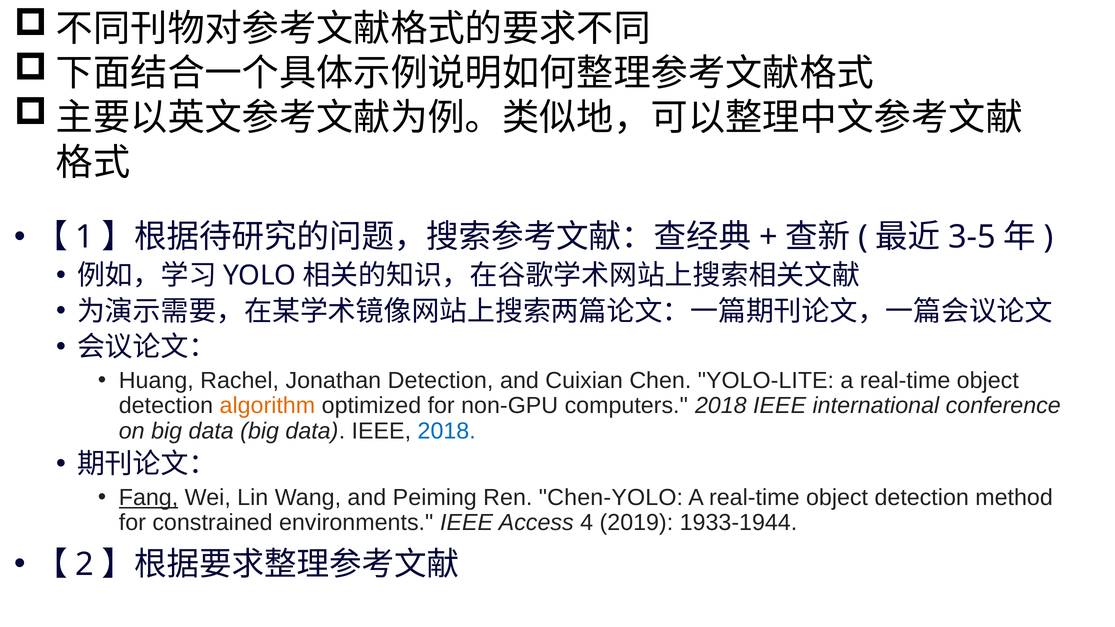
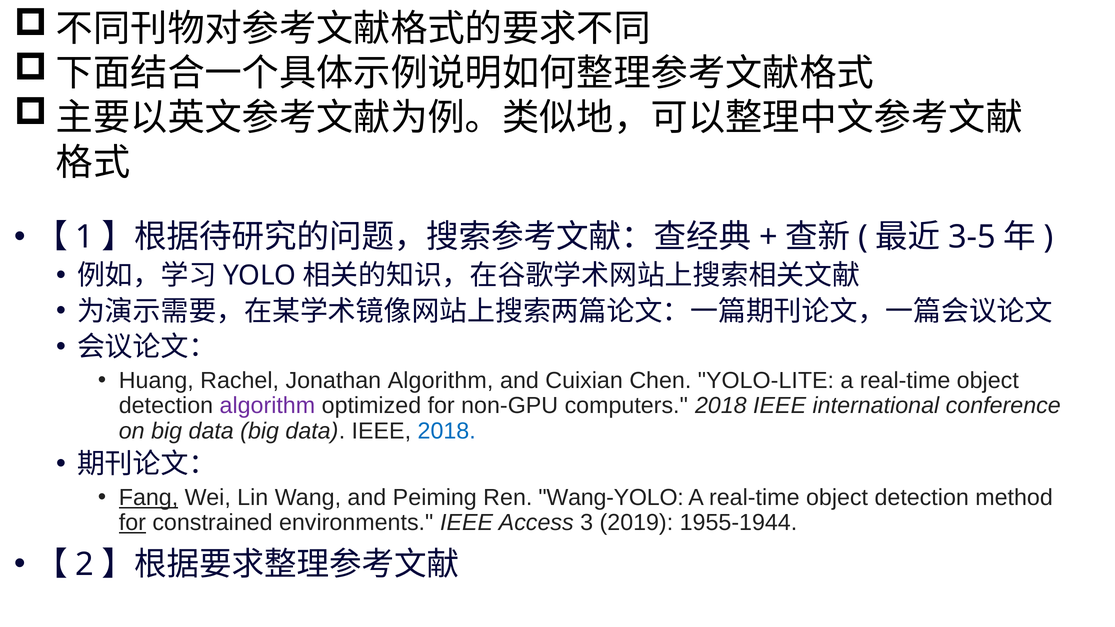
Jonathan Detection: Detection -> Algorithm (441, 381)
algorithm colour: orange -> purple (267, 406)
Chen-YOLO: Chen-YOLO -> Wang-YOLO (611, 498)
for underline: none -> present (132, 523)
4: 4 -> 3 (587, 523)
1933-1944: 1933-1944 -> 1955-1944 (738, 523)
